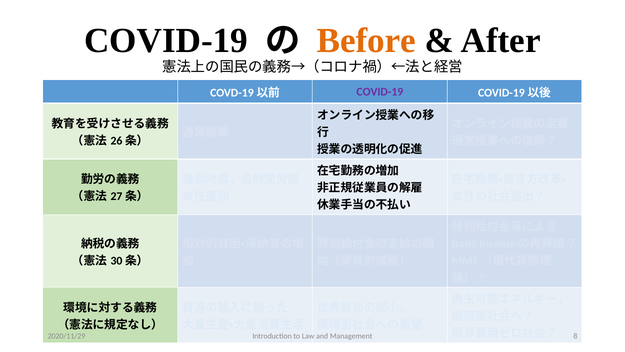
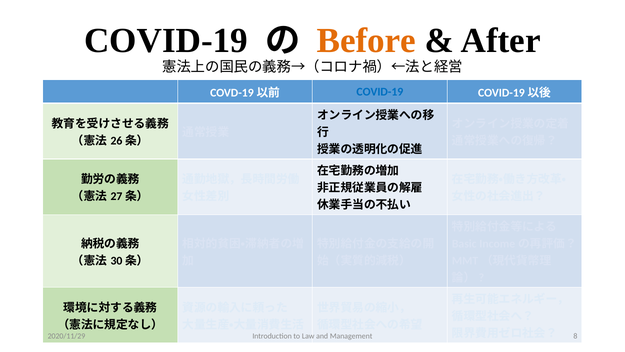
COVID-19 colour: purple -> blue (380, 92)
